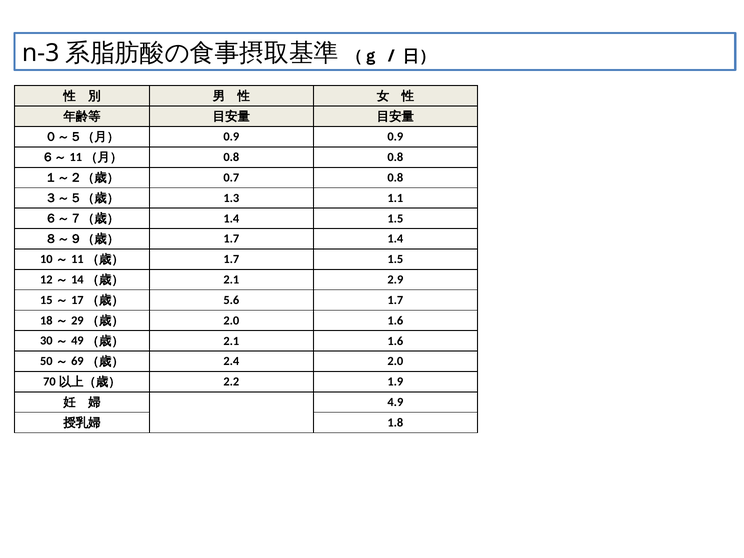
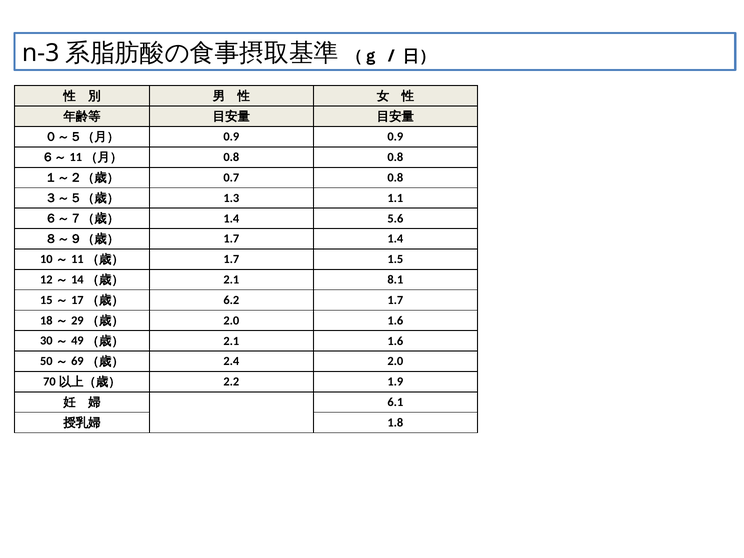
1.4 1.5: 1.5 -> 5.6 (395, 218)
2.9: 2.9 -> 8.1 (395, 280)
5.6: 5.6 -> 6.2 (231, 300)
4.9: 4.9 -> 6.1 (395, 402)
